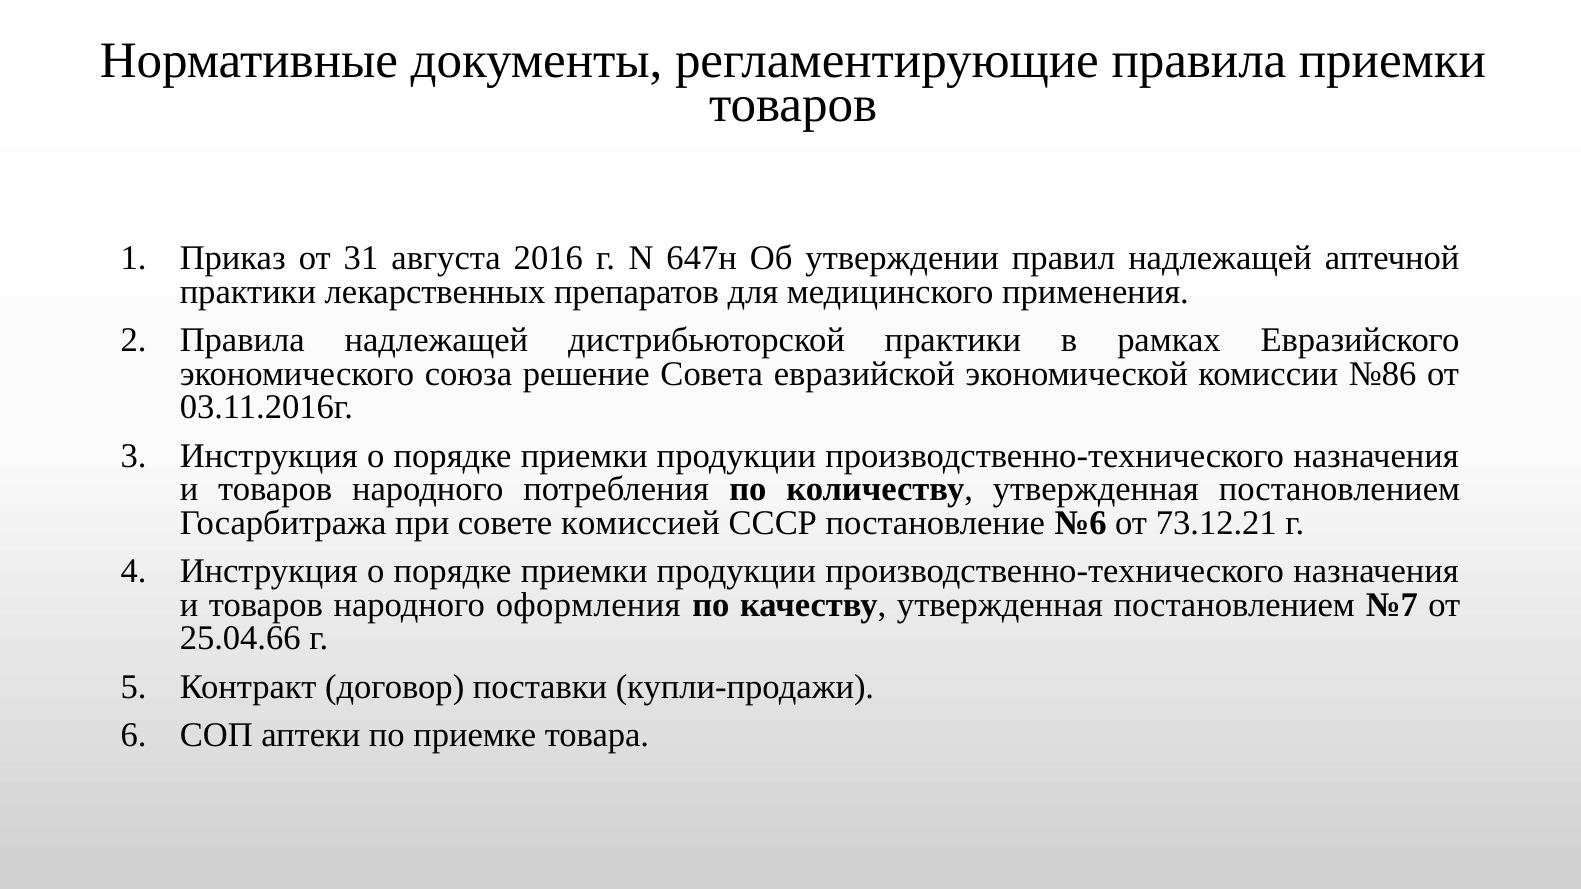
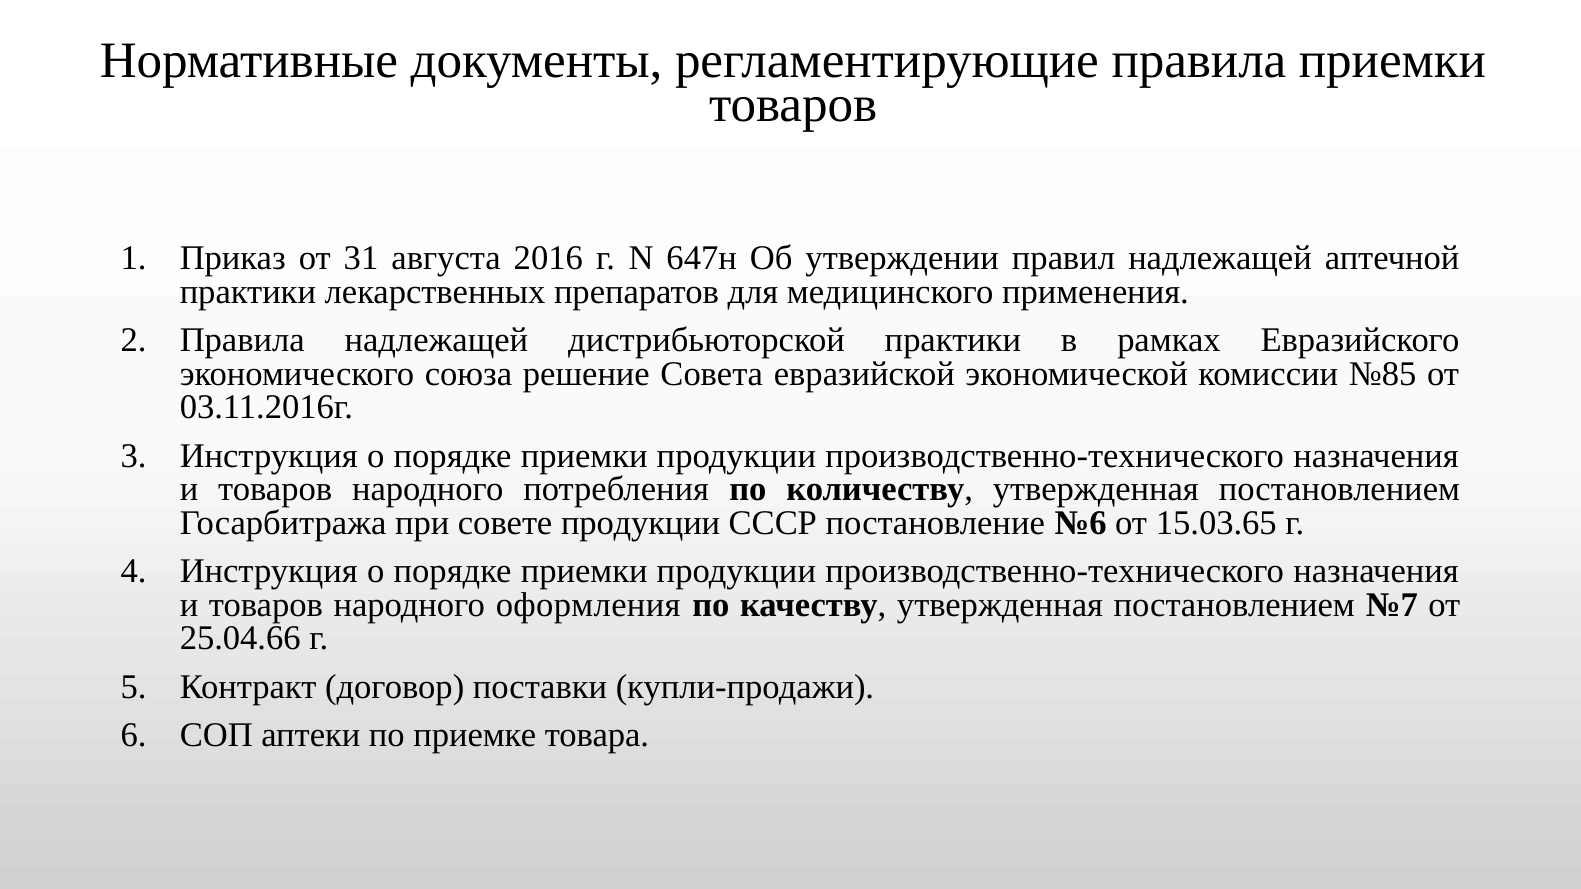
№86: №86 -> №85 (1383, 374)
совете комиссией: комиссией -> продукции (641, 523)
73.12.21: 73.12.21 -> 15.03.65 (1216, 523)
